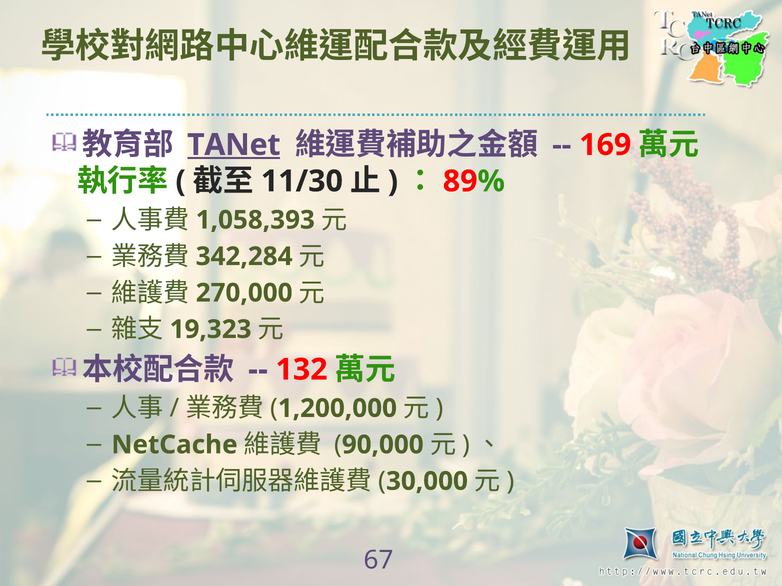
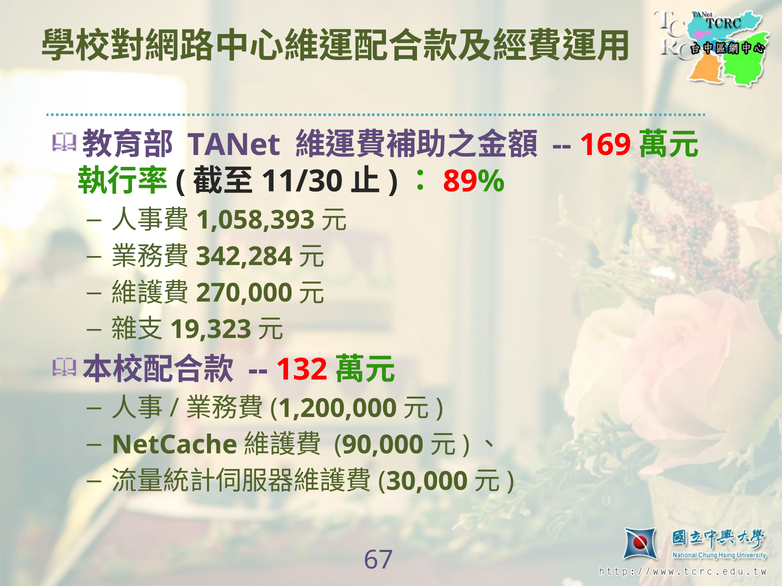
TANet underline: present -> none (234, 145)
